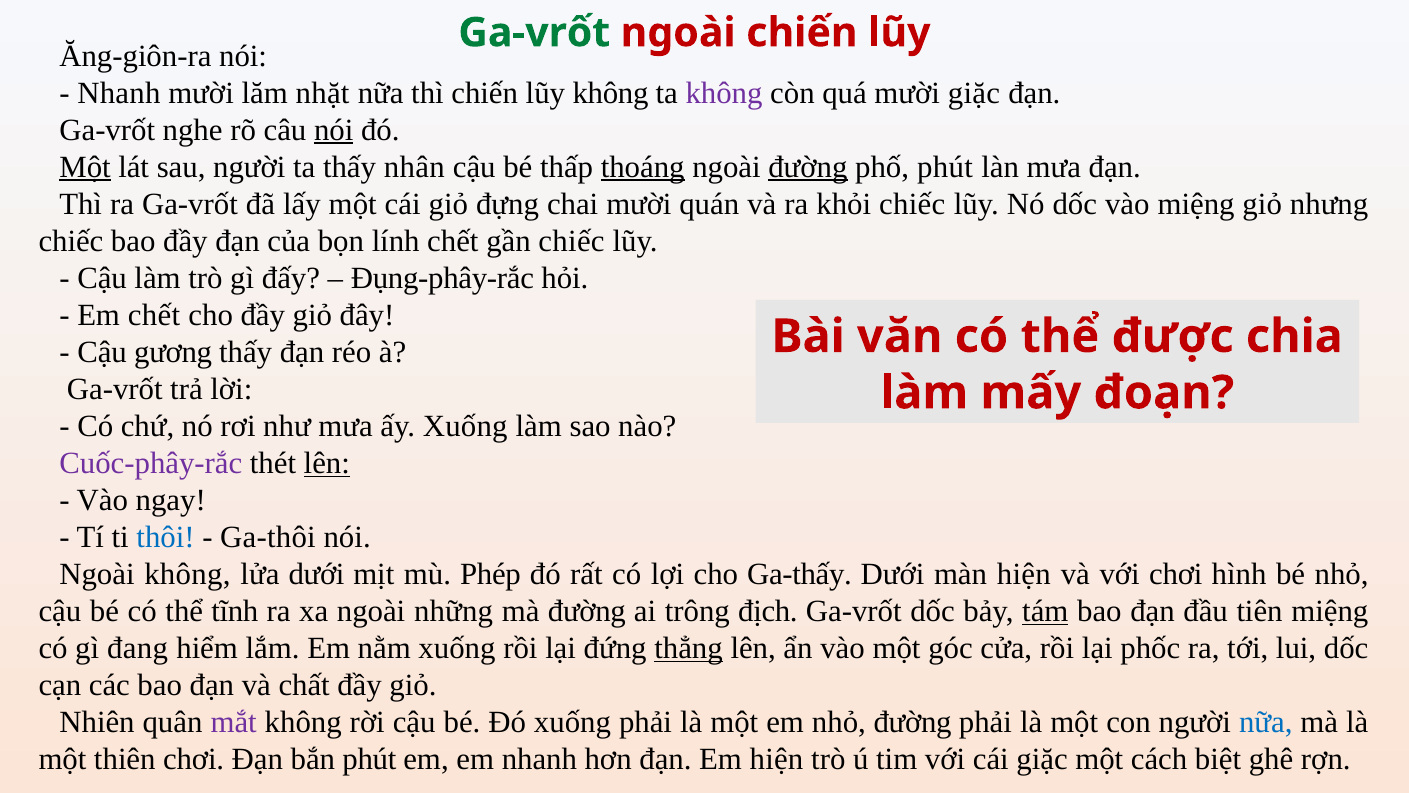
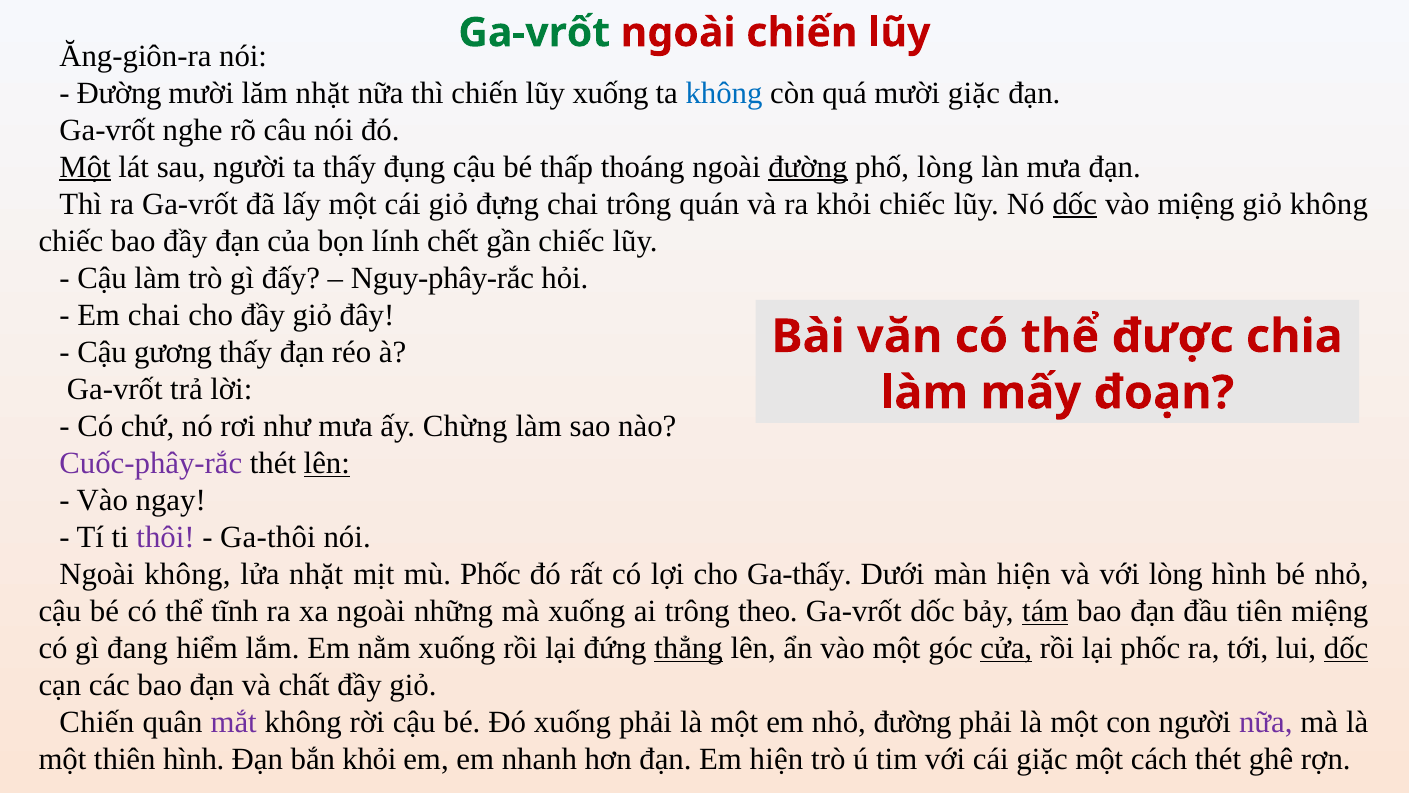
Nhanh: Nhanh -> Đường (119, 93)
lũy không: không -> xuống (611, 93)
không colour: purple -> blue (724, 93)
nói underline: present -> none (334, 130)
nhân: nhân -> đụng (414, 167)
thoáng underline: present -> none (643, 167)
phố phút: phút -> lòng (945, 167)
chai mười: mười -> trông (639, 204)
dốc underline: none -> present (1075, 204)
giỏ nhưng: nhưng -> không (1329, 204)
Đụng-phây-rắc: Đụng-phây-rắc -> Nguy-phây-rắc (442, 278)
Em chết: chết -> chai (154, 315)
ấy Xuống: Xuống -> Chừng (465, 426)
thôi colour: blue -> purple (166, 537)
lửa dưới: dưới -> nhặt (316, 574)
mù Phép: Phép -> Phốc (490, 574)
với chơi: chơi -> lòng (1176, 574)
mà đường: đường -> xuống (587, 611)
địch: địch -> theo (768, 611)
cửa underline: none -> present (1006, 648)
dốc underline: none -> present (1346, 648)
Nhiên: Nhiên -> Chiến (97, 722)
nữa colour: blue -> purple (1266, 722)
thiên chơi: chơi -> hình (194, 759)
bắn phút: phút -> khỏi (369, 759)
cách biệt: biệt -> thét (1218, 759)
